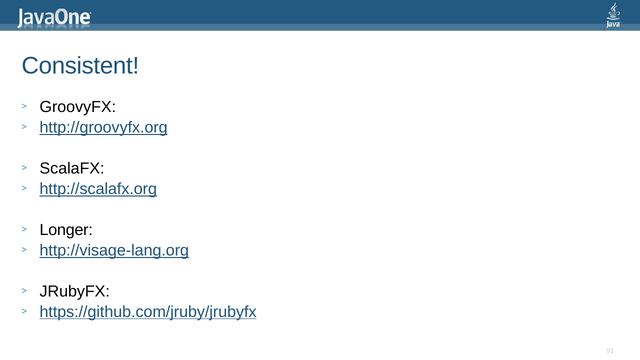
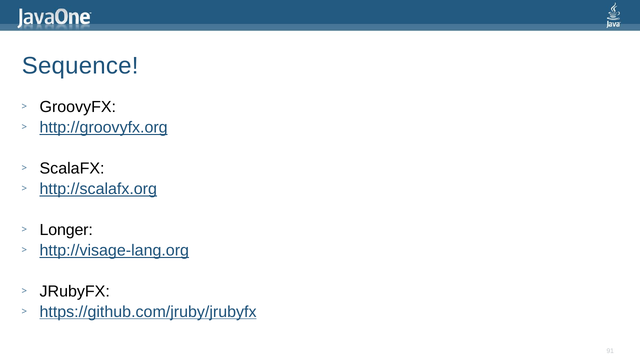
Consistent: Consistent -> Sequence (80, 66)
